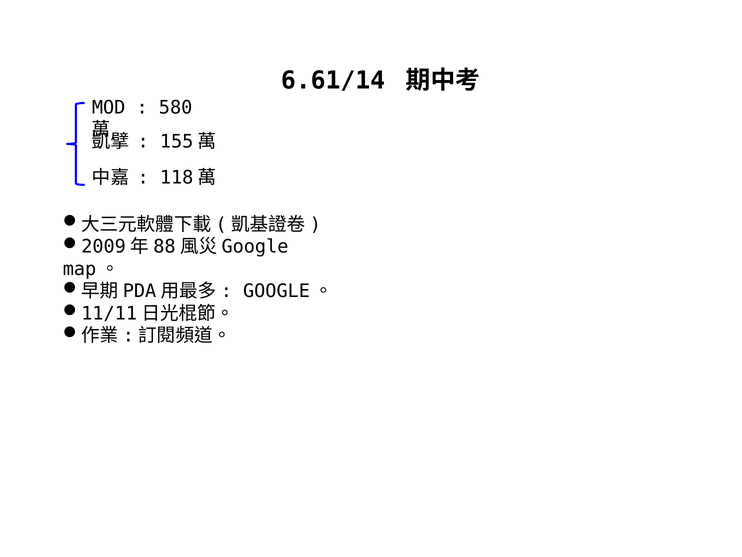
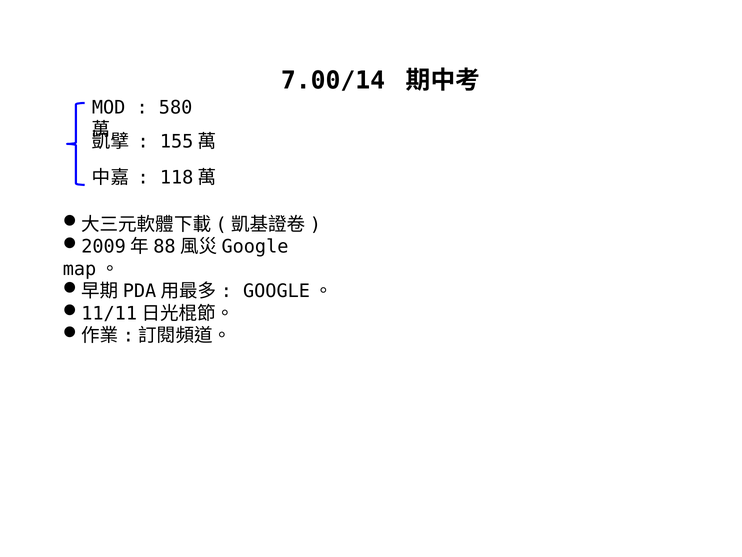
6.61/14: 6.61/14 -> 7.00/14 (333, 81)
